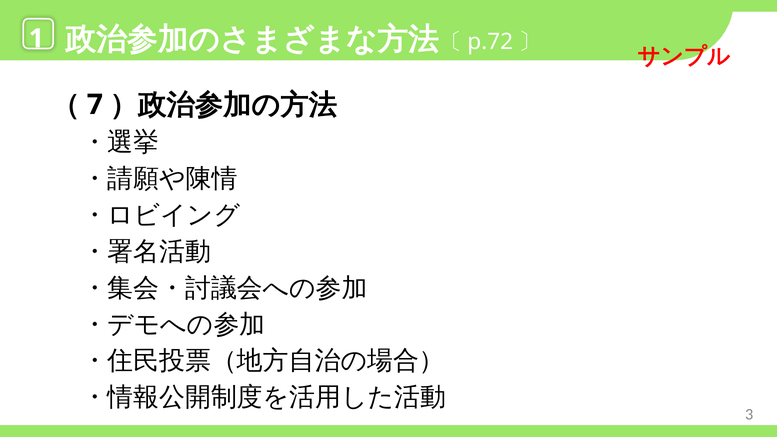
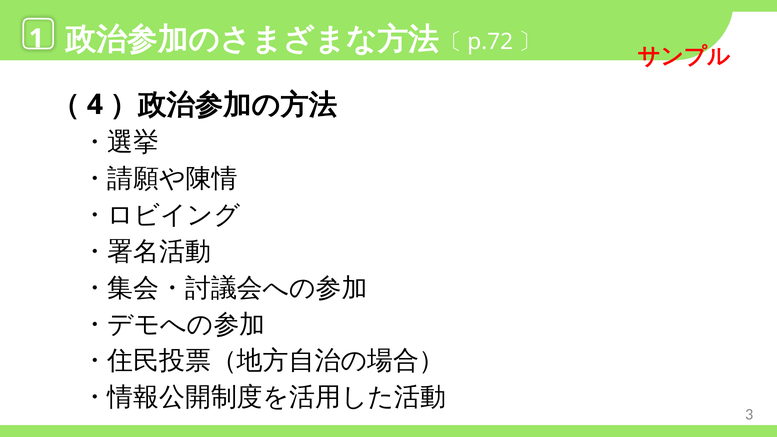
7: 7 -> 4 (95, 105)
